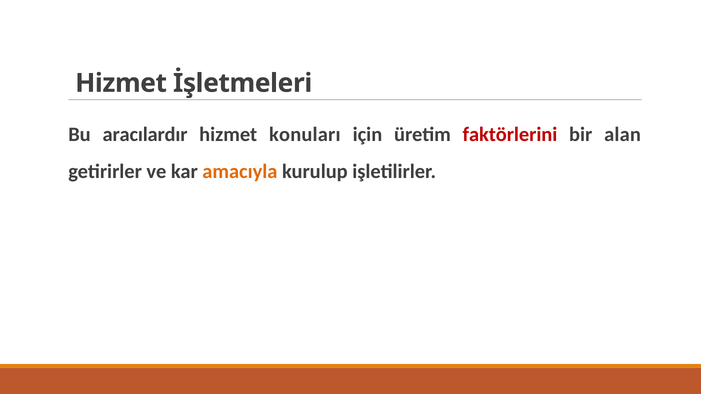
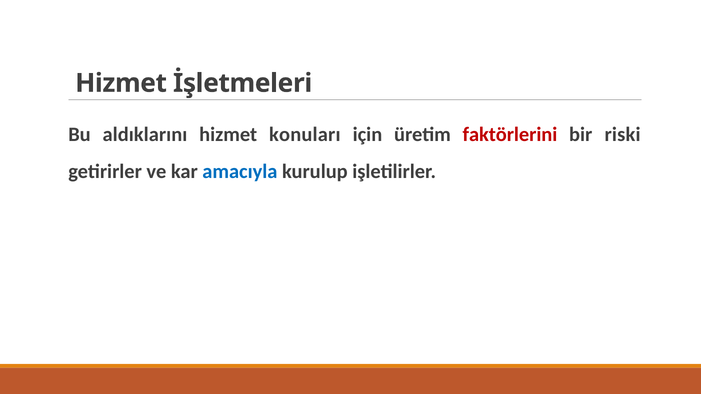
aracılardır: aracılardır -> aldıklarını (145, 135)
alan: alan -> riski (623, 135)
amacıyla colour: orange -> blue (240, 172)
